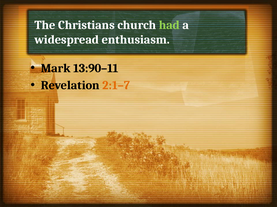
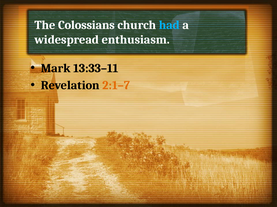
Christians: Christians -> Colossians (86, 25)
had colour: light green -> light blue (169, 25)
13:90–11: 13:90–11 -> 13:33–11 (96, 68)
